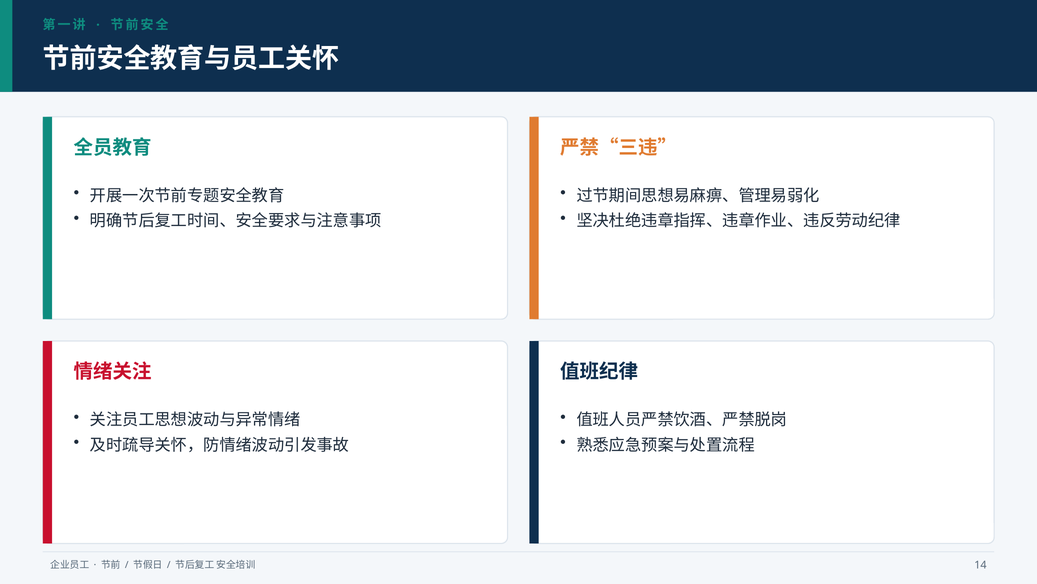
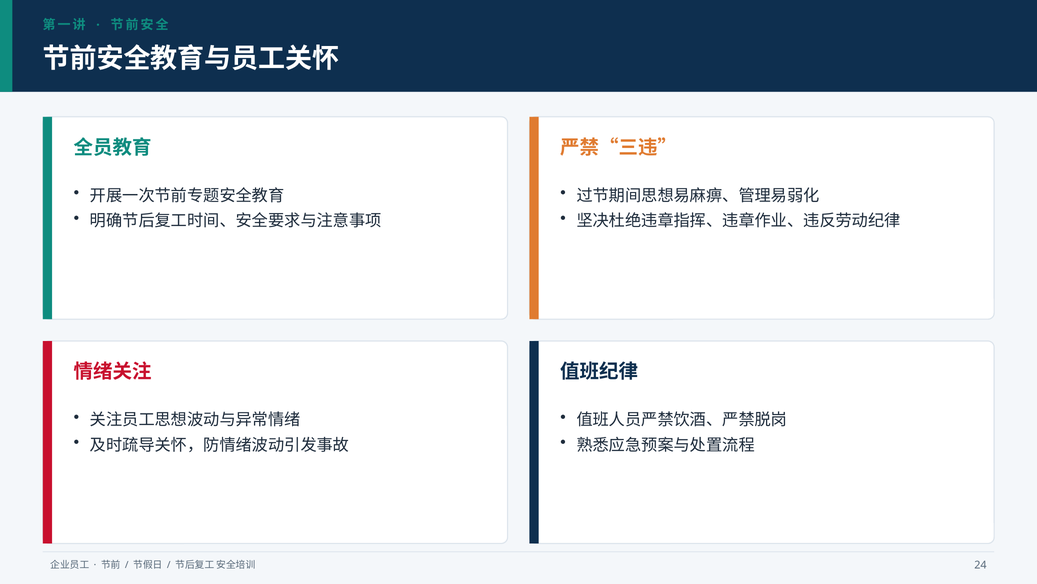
14: 14 -> 24 (980, 565)
